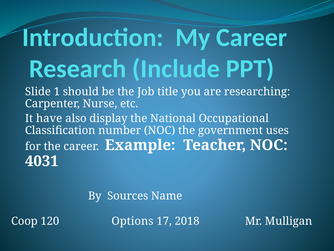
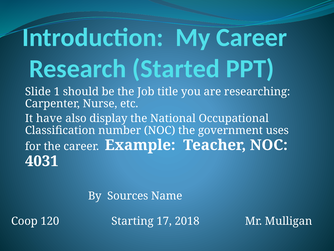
Include: Include -> Started (176, 69)
Options: Options -> Starting (132, 221)
